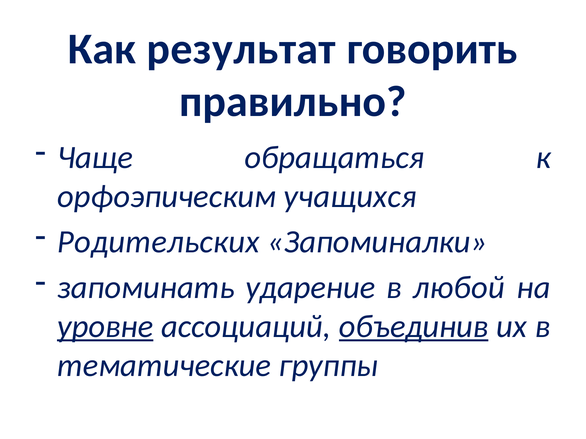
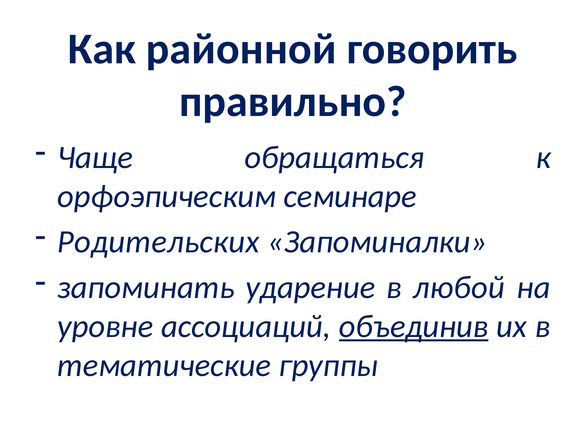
результат: результат -> районной (241, 49)
учащихся: учащихся -> семинаре (350, 197)
уровне underline: present -> none (105, 327)
